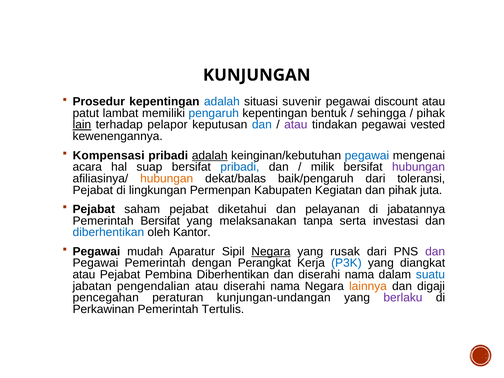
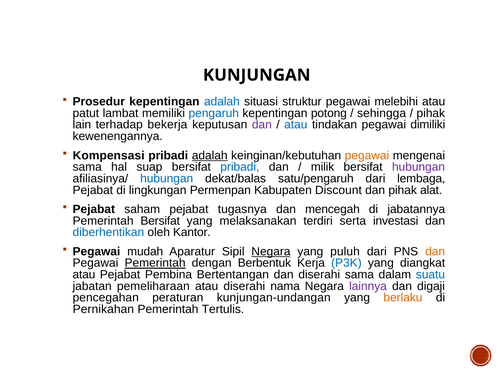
suvenir: suvenir -> struktur (302, 102)
discount: discount -> melebihi (396, 102)
bentuk: bentuk -> potong (329, 113)
lain underline: present -> none (82, 125)
pelapor: pelapor -> bekerja (167, 125)
dan colour: blue -> purple (262, 125)
atau colour: purple -> blue (296, 125)
vested: vested -> dimiliki (428, 125)
pegawai colour: blue -> orange (367, 155)
acara: acara -> sama (87, 167)
hubungan colour: orange -> blue (167, 179)
baik/pengaruh: baik/pengaruh -> satu/pengaruh (316, 179)
toleransi: toleransi -> lembaga (421, 179)
Kegiatan: Kegiatan -> Discount (338, 190)
juta: juta -> alat (431, 190)
diketahui: diketahui -> tugasnya (242, 209)
pelayanan: pelayanan -> mencegah (332, 209)
tanpa: tanpa -> terdiri (318, 221)
rusak: rusak -> puluh (345, 251)
dan colour: purple -> orange (435, 251)
Pemerintah underline: none -> present (155, 263)
Perangkat: Perangkat -> Berbentuk (264, 263)
Pembina Diberhentikan: Diberhentikan -> Bertentangan (233, 275)
dan diserahi nama: nama -> sama (359, 275)
pengendalian: pengendalian -> pemeliharaan (153, 286)
lainnya colour: orange -> purple (368, 286)
berlaku colour: purple -> orange (403, 298)
Perkawinan: Perkawinan -> Pernikahan (103, 309)
